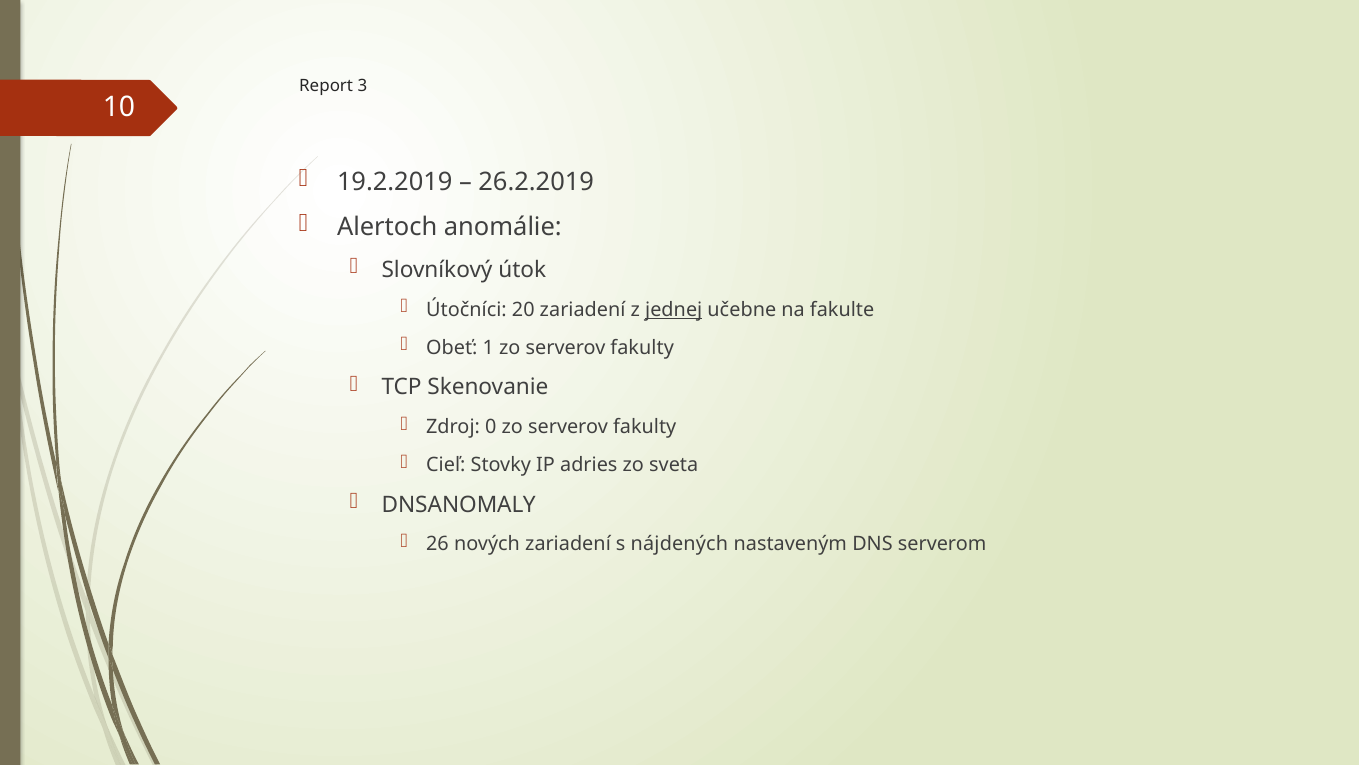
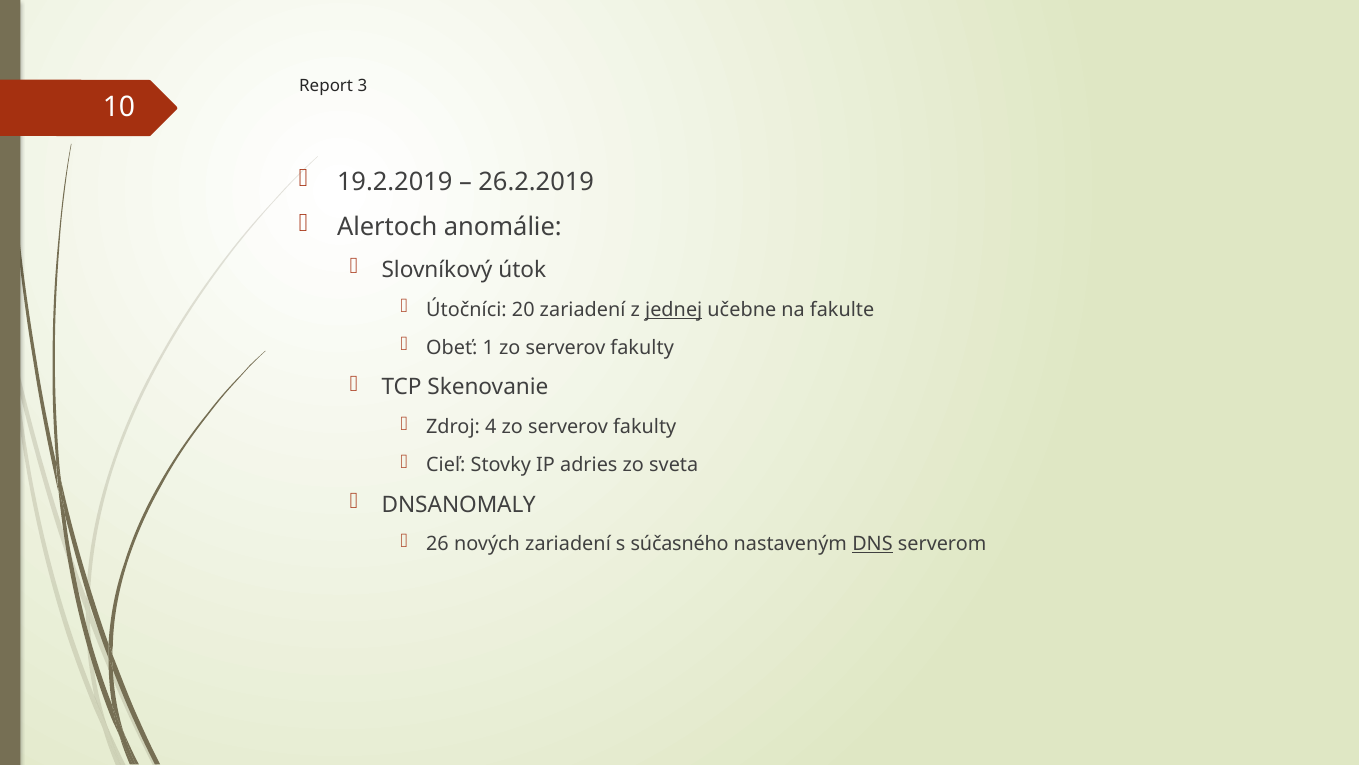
0: 0 -> 4 (491, 427)
nájdených: nájdených -> súčasného (680, 544)
DNS underline: none -> present (872, 544)
